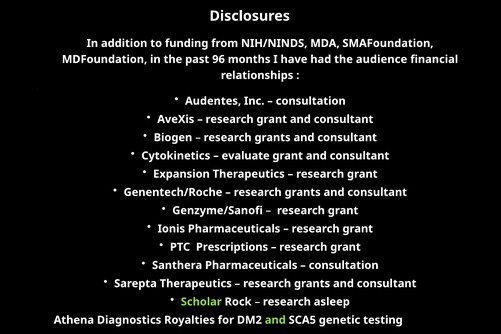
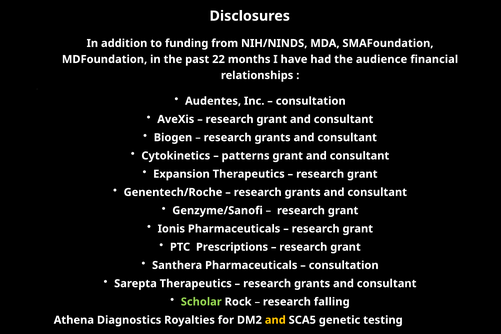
96: 96 -> 22 (219, 59)
evaluate: evaluate -> patterns (246, 156)
asleep: asleep -> falling (332, 302)
and colour: light green -> yellow (275, 320)
